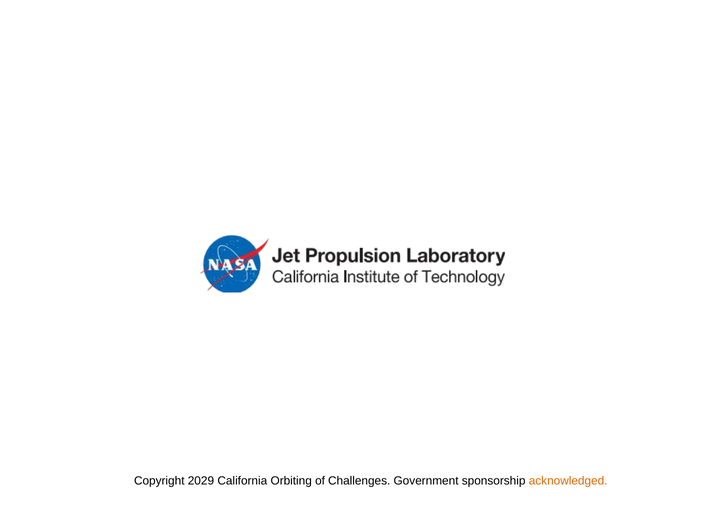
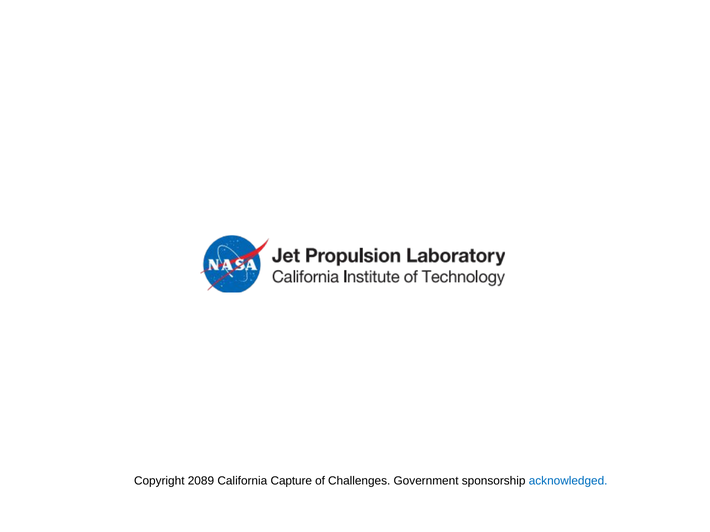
2029: 2029 -> 2089 (201, 481)
Orbiting: Orbiting -> Capture (291, 481)
acknowledged colour: orange -> blue (568, 481)
